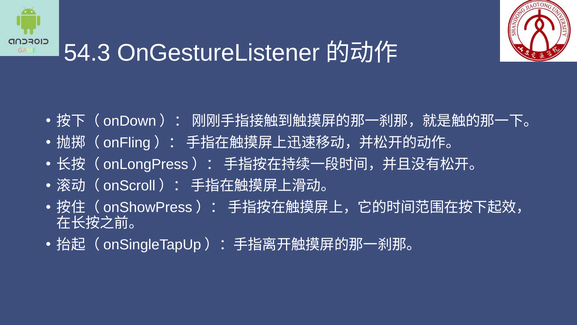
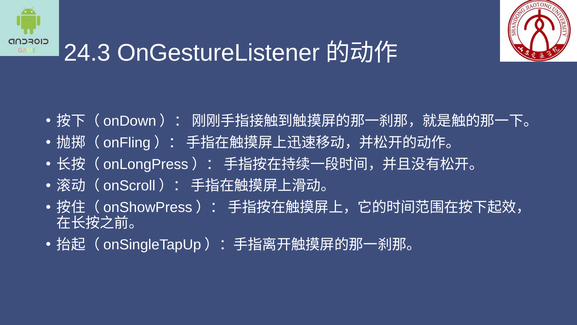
54.3: 54.3 -> 24.3 (87, 53)
